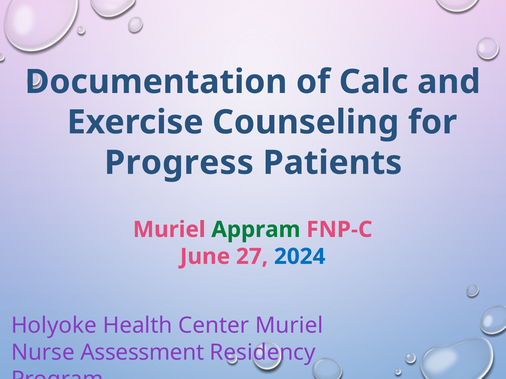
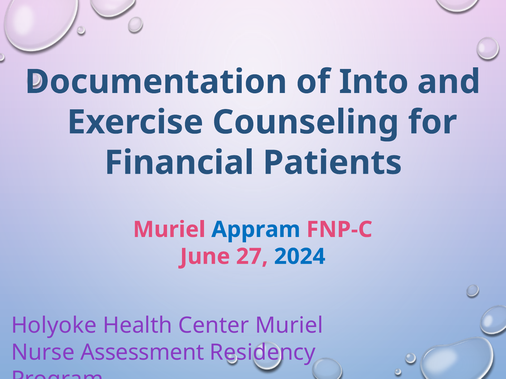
Calc: Calc -> Into (374, 82)
Progress: Progress -> Financial (179, 163)
Appram colour: green -> blue (256, 230)
